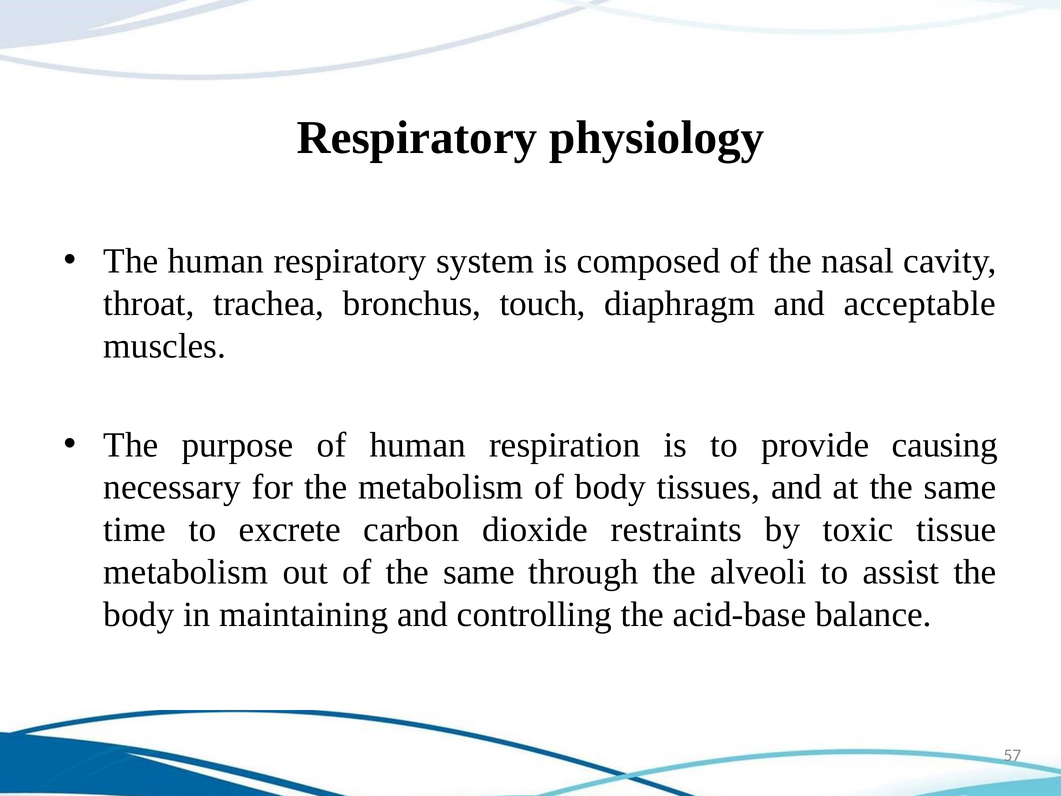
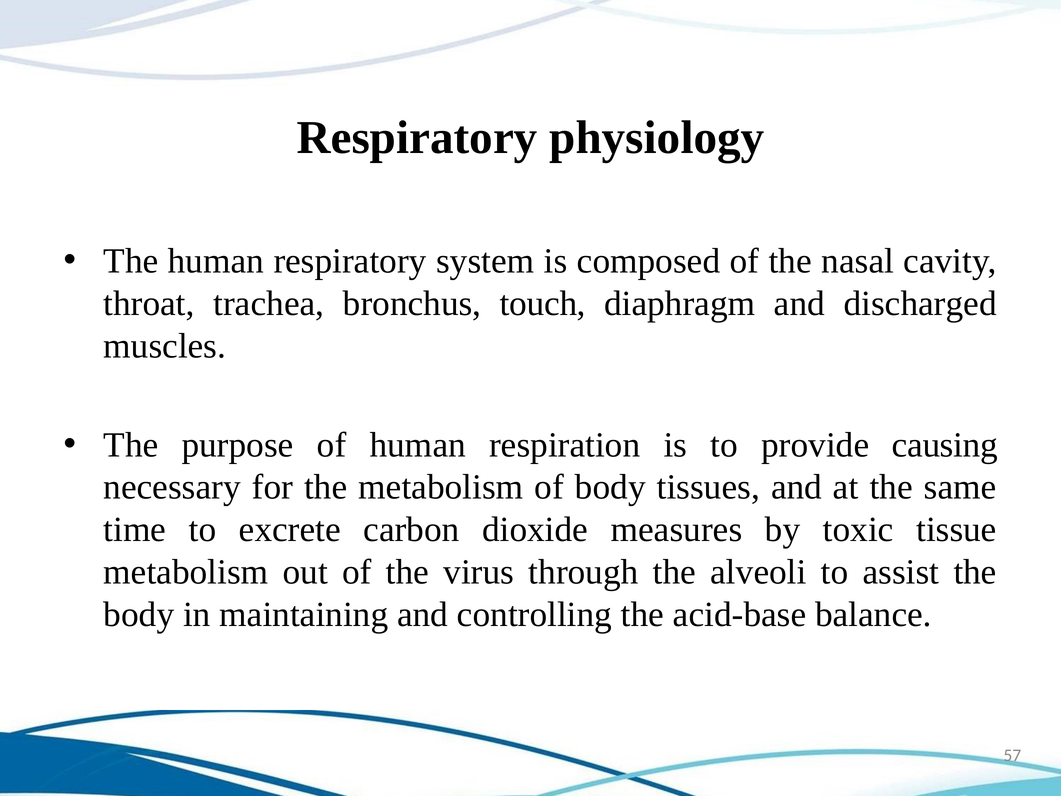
acceptable: acceptable -> discharged (920, 303)
restraints: restraints -> measures (677, 530)
of the same: same -> virus (479, 572)
